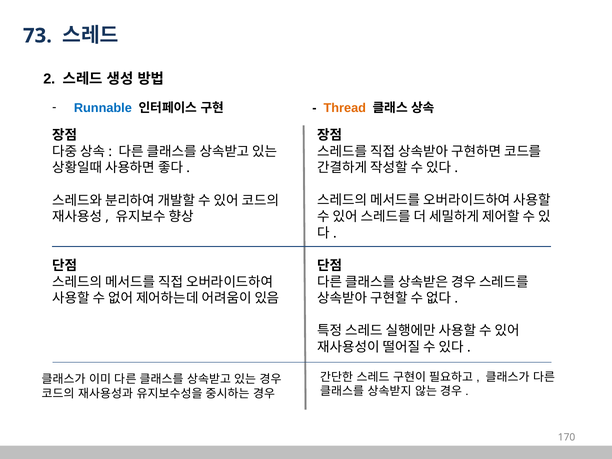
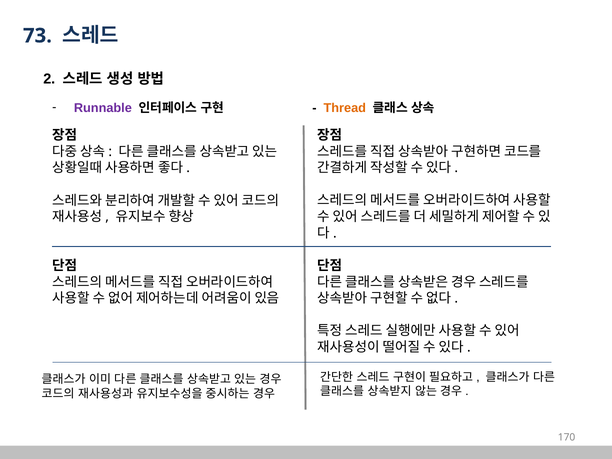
Runnable colour: blue -> purple (103, 108)
